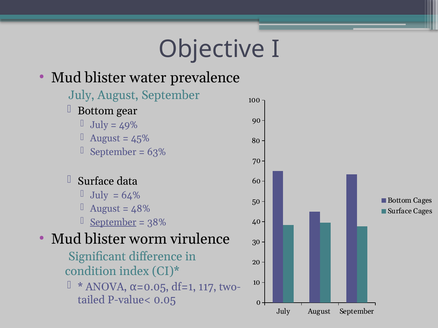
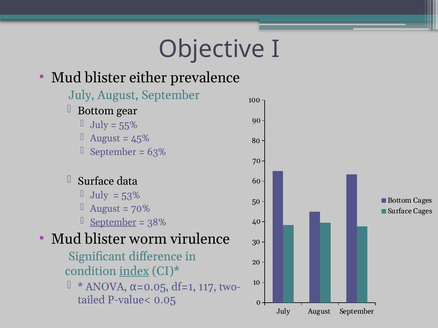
water: water -> either (148, 78)
49%: 49% -> 55% (128, 125)
64%: 64% -> 53% (131, 196)
48%: 48% -> 70% (141, 209)
index underline: none -> present (134, 272)
